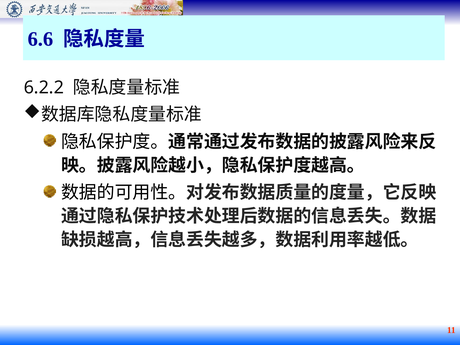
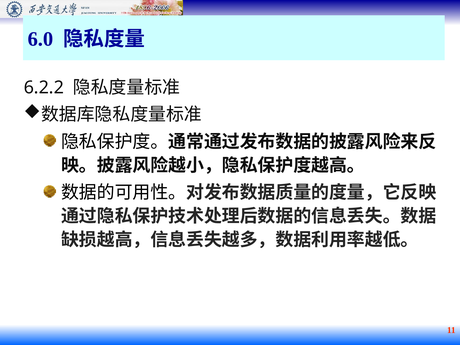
6.6: 6.6 -> 6.0 (40, 39)
